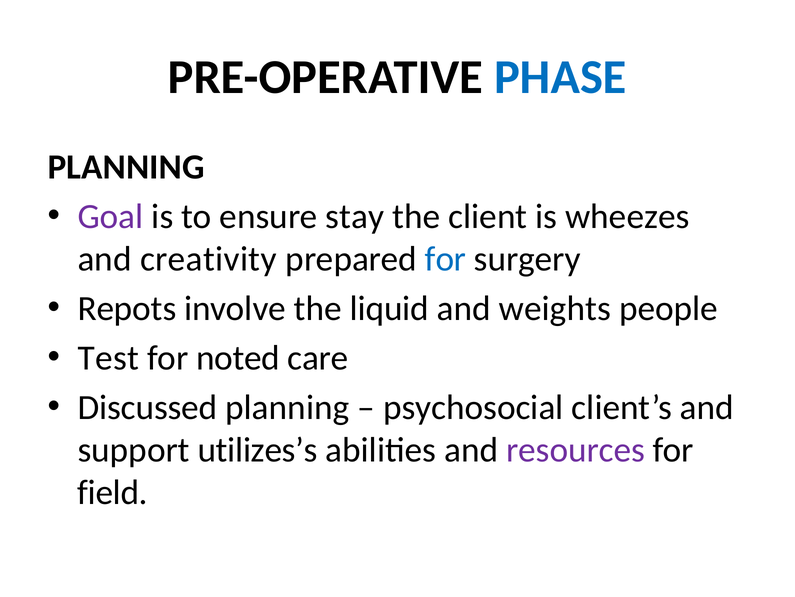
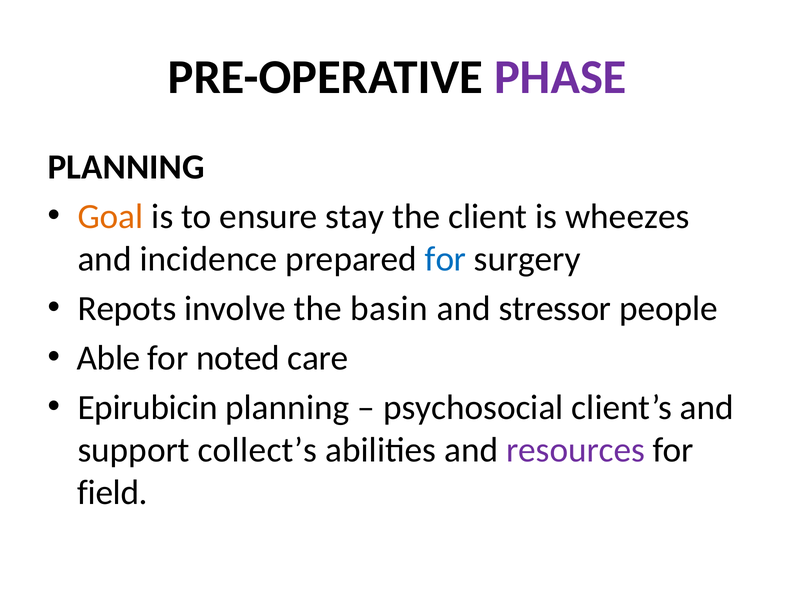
PHASE colour: blue -> purple (560, 77)
Goal colour: purple -> orange (110, 216)
creativity: creativity -> incidence (208, 259)
liquid: liquid -> basin (389, 308)
weights: weights -> stressor (555, 308)
Test: Test -> Able (109, 358)
Discussed: Discussed -> Epirubicin (148, 407)
utilizes’s: utilizes’s -> collect’s (257, 450)
